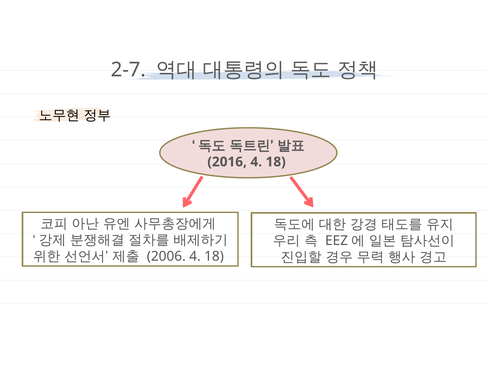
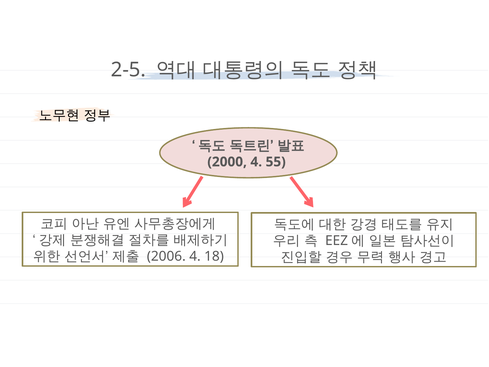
2-7: 2-7 -> 2-5 (128, 70)
2016: 2016 -> 2000 (227, 162)
18: 18 -> 55 (276, 162)
